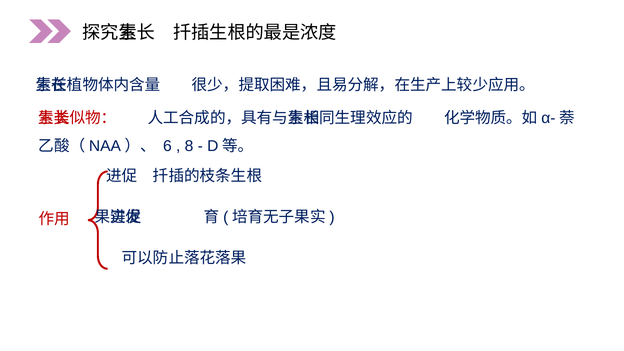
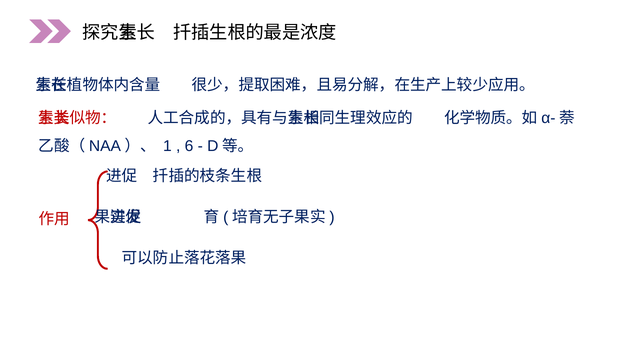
6: 6 -> 1 (167, 146)
8: 8 -> 6 (189, 146)
